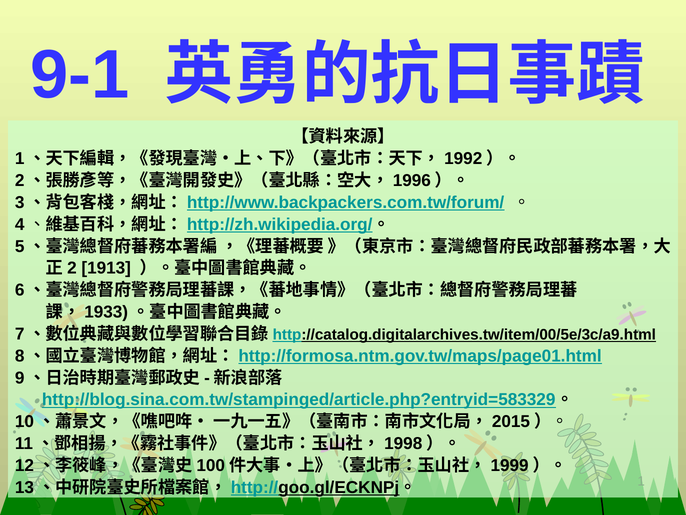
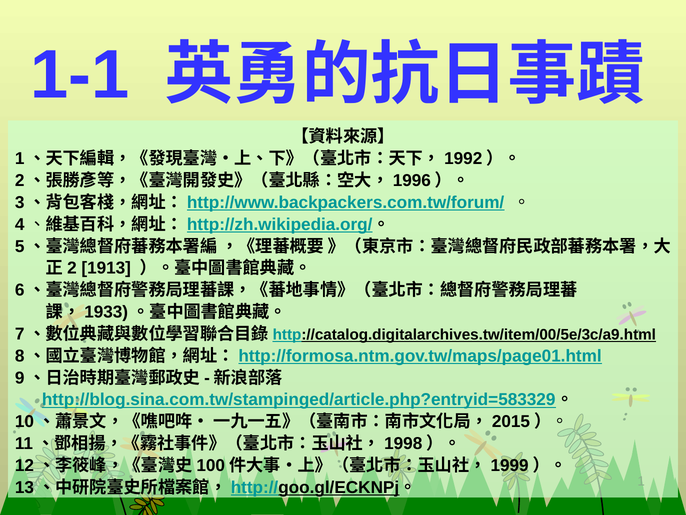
9-1: 9-1 -> 1-1 (80, 75)
